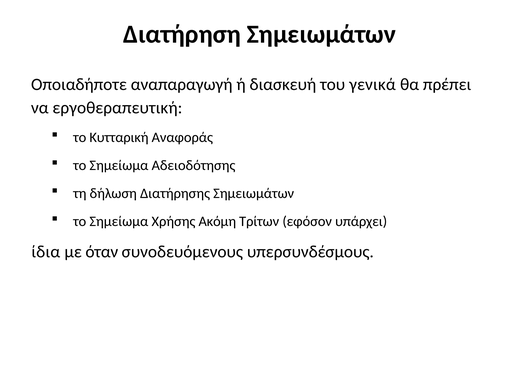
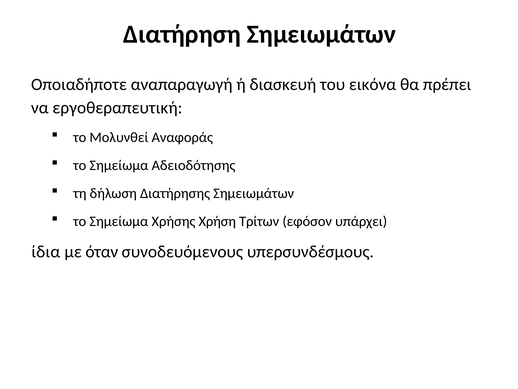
γενικά: γενικά -> εικόνα (373, 84)
Κυτταρική: Κυτταρική -> Μολυνθεί (119, 137)
Ακόμη: Ακόμη -> Χρήση (217, 221)
